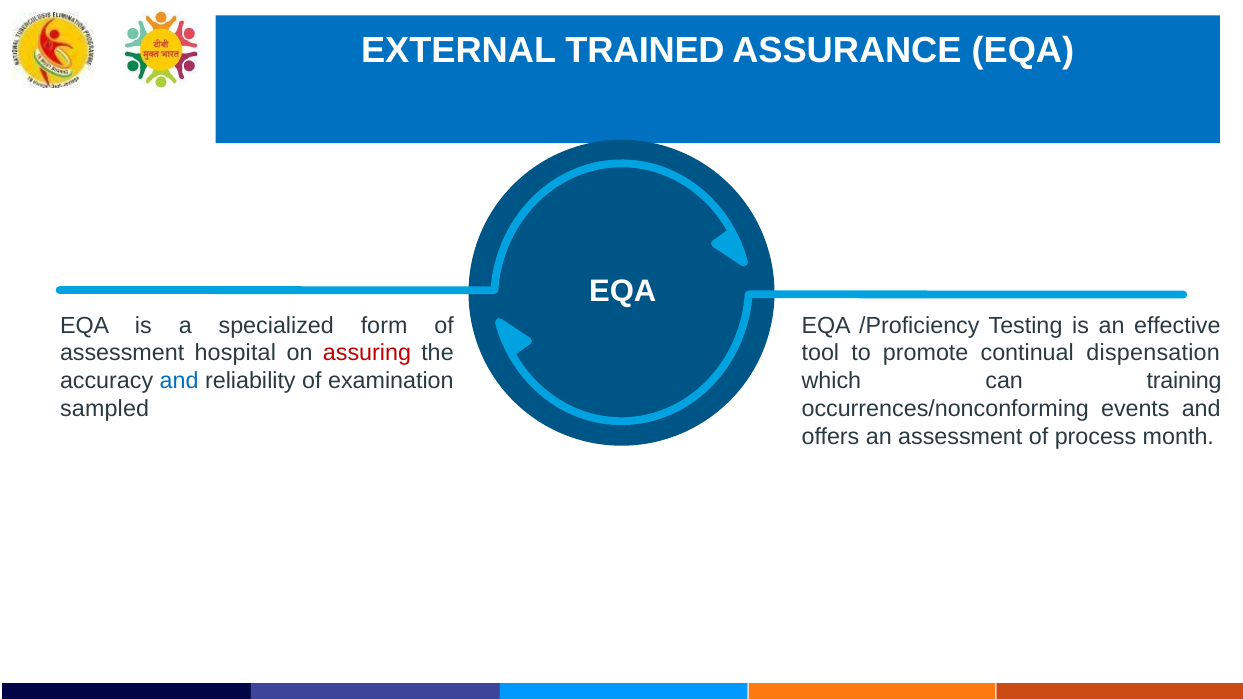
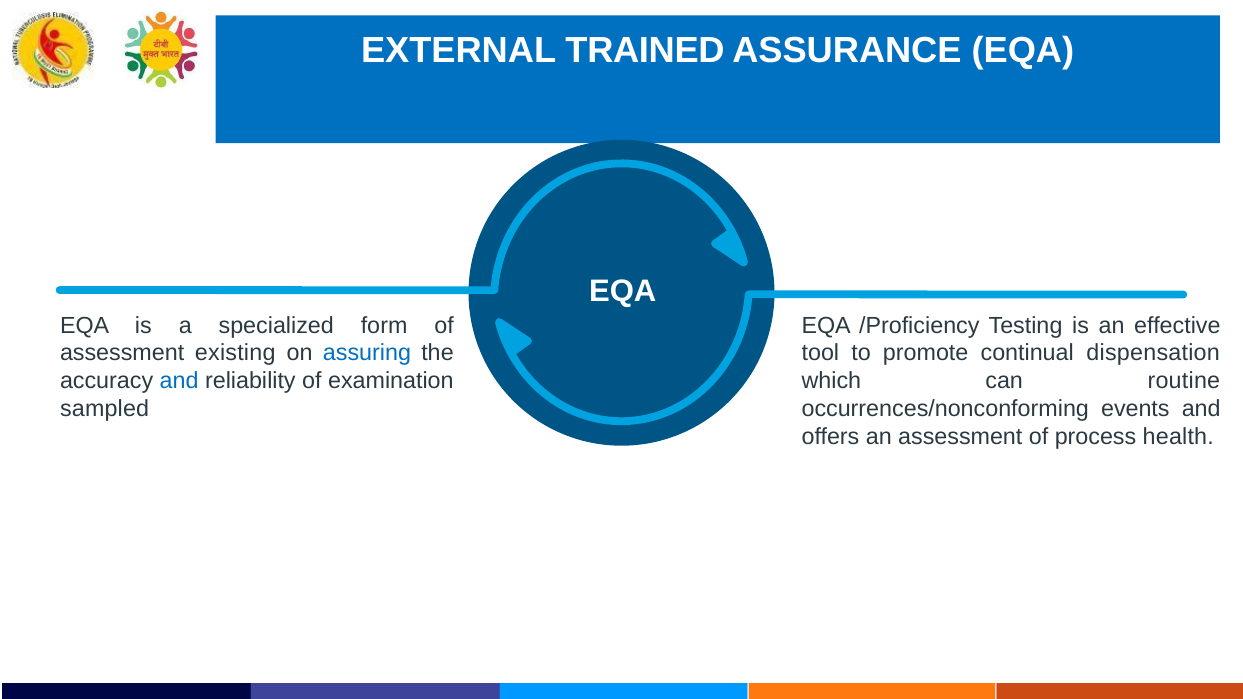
hospital: hospital -> existing (235, 353)
assuring colour: red -> blue (367, 353)
training: training -> routine (1184, 381)
month: month -> health (1178, 437)
